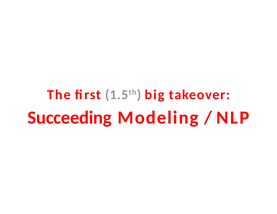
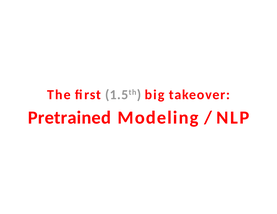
Succeeding: Succeeding -> Pretrained (69, 118)
